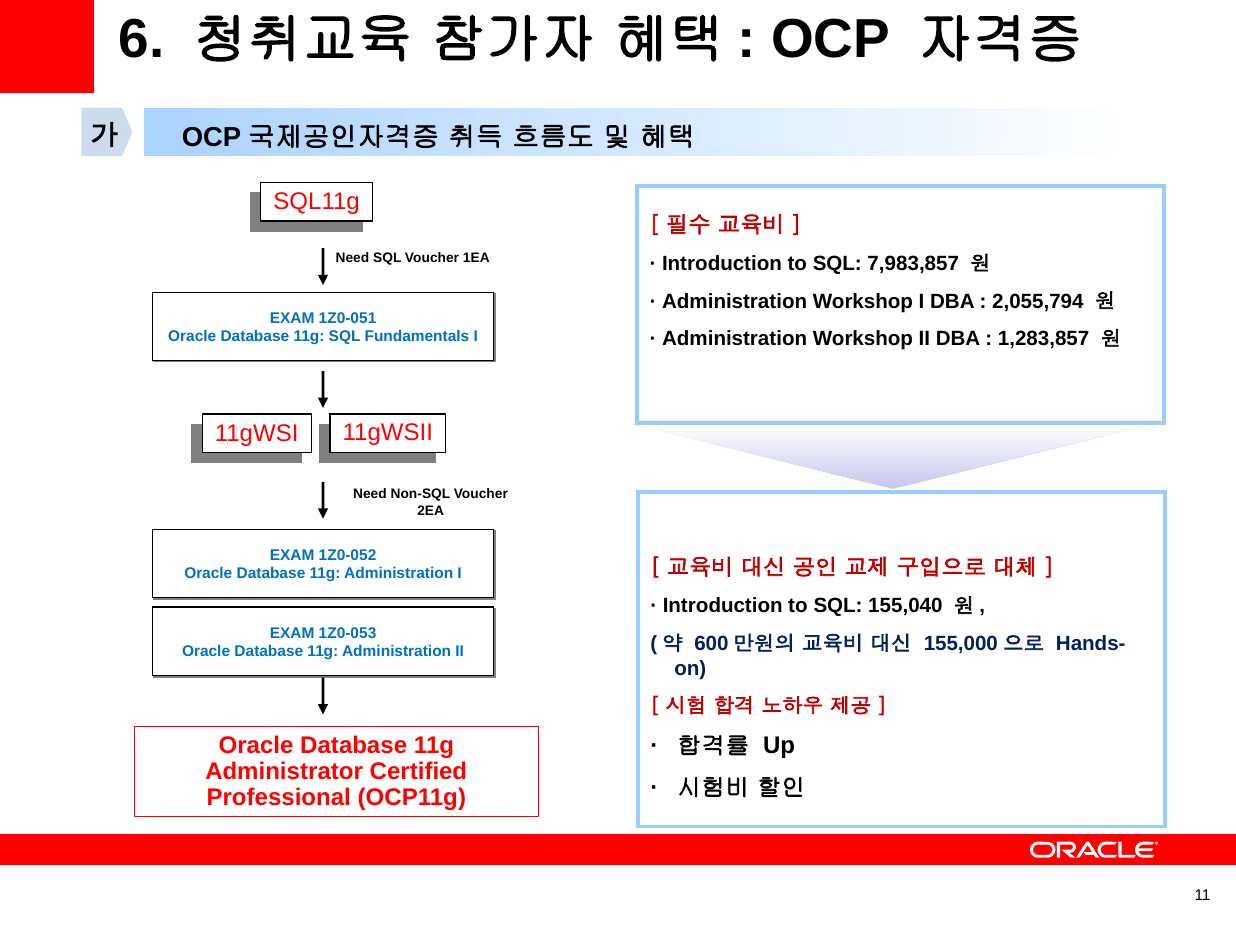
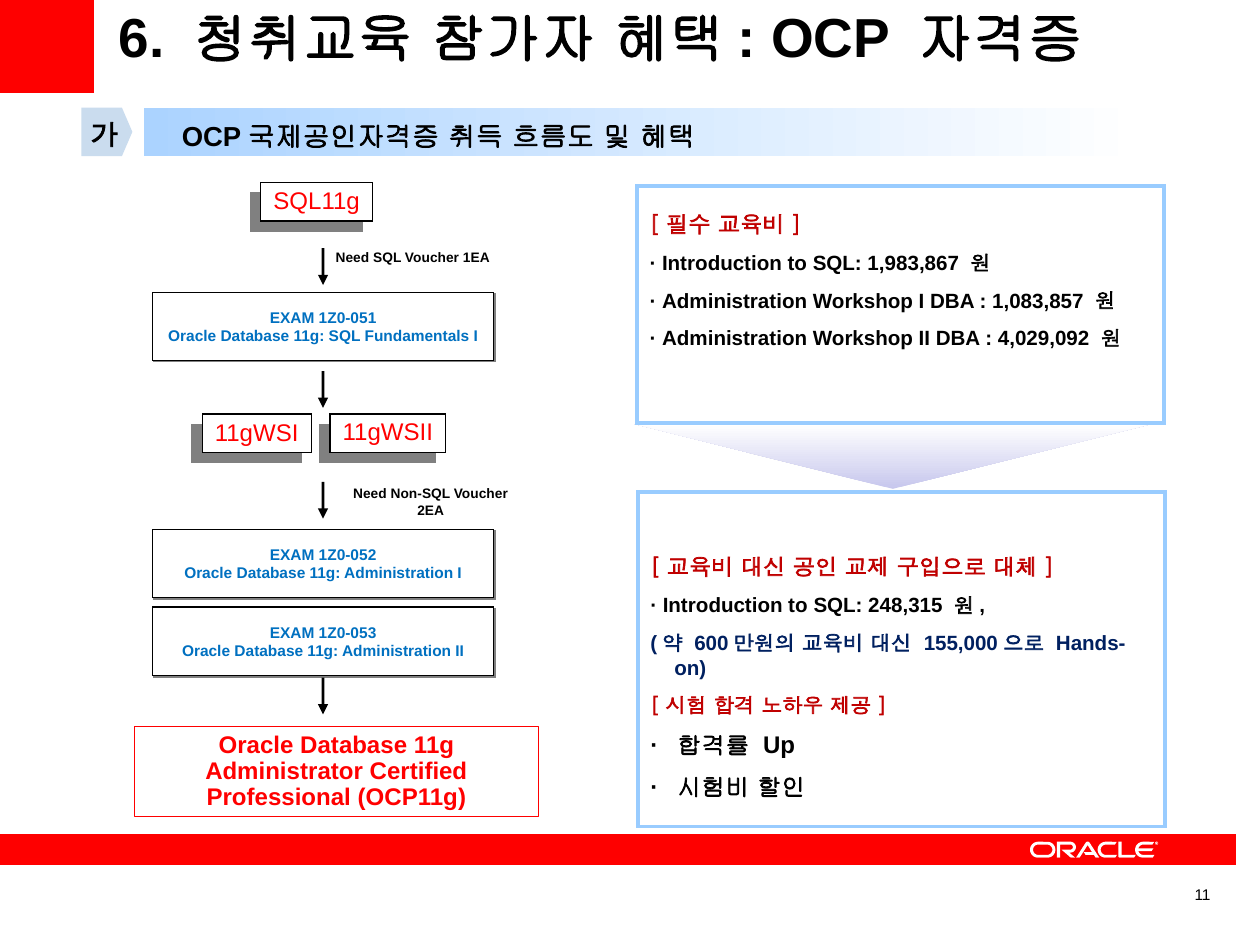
7,983,857: 7,983,857 -> 1,983,867 (913, 264)
2,055,794: 2,055,794 -> 1,083,857 (1038, 301)
1,283,857: 1,283,857 -> 4,029,092 (1044, 339)
155,040: 155,040 -> 248,315 (905, 606)
